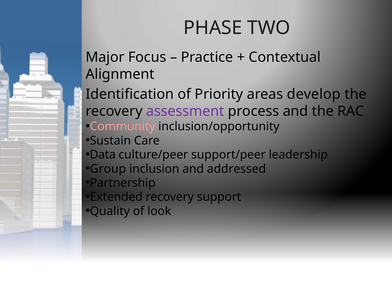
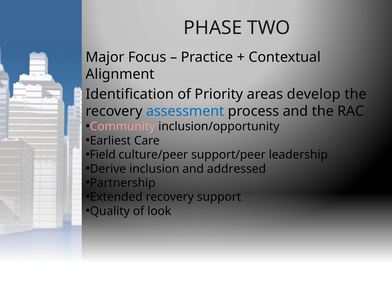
assessment colour: purple -> blue (185, 111)
Sustain: Sustain -> Earliest (110, 141)
Data: Data -> Field (103, 155)
Group: Group -> Derive (108, 169)
